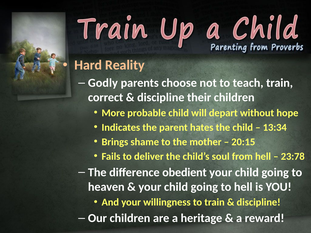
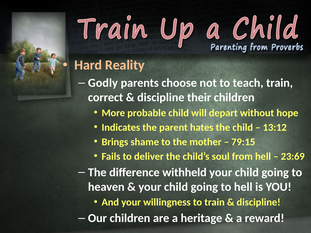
13:34: 13:34 -> 13:12 (275, 128)
20:15: 20:15 -> 79:15 (243, 142)
23:78: 23:78 -> 23:69 (293, 157)
obedient: obedient -> withheld (184, 173)
